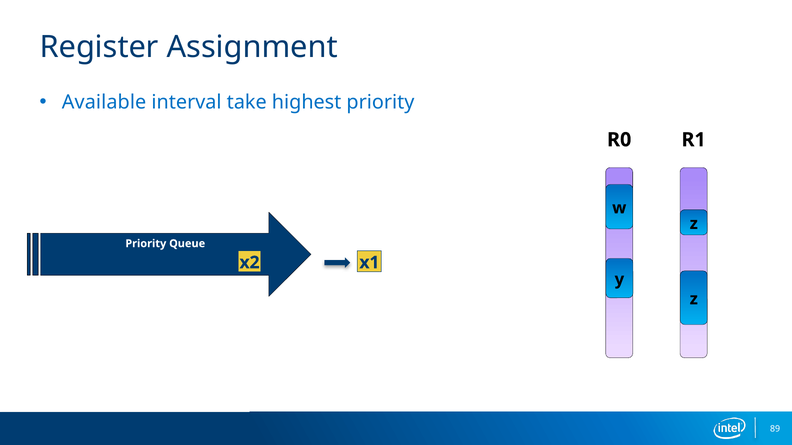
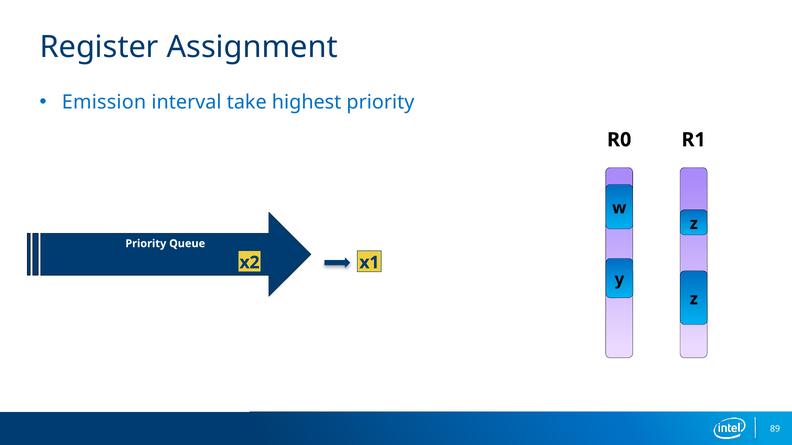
Available: Available -> Emission (104, 102)
